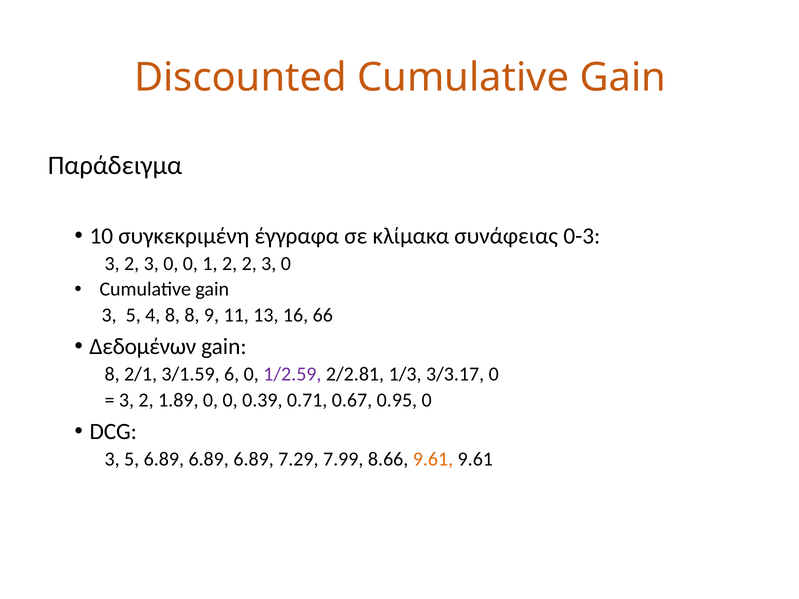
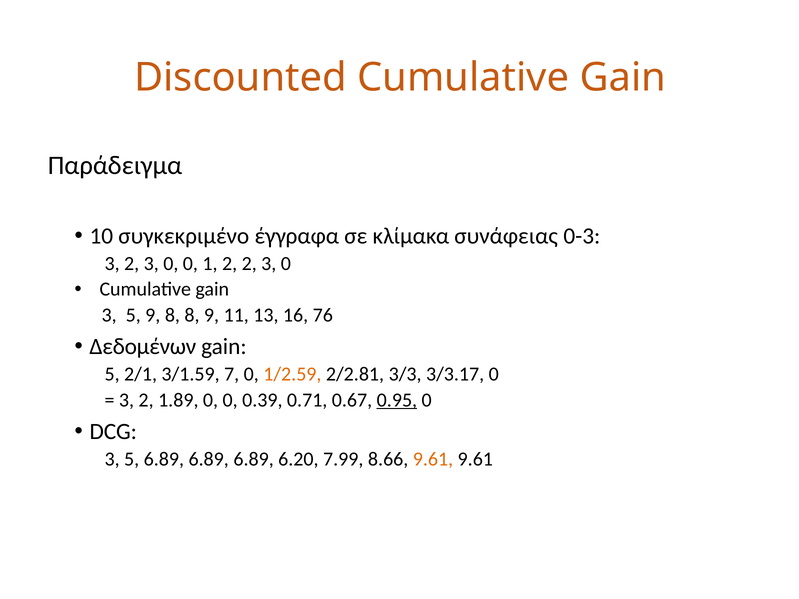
συγκεκριμένη: συγκεκριμένη -> συγκεκριμένο (184, 236)
5 4: 4 -> 9 (153, 315)
66: 66 -> 76 (323, 315)
8: 8 -> 5 (112, 374)
6: 6 -> 7 (232, 374)
1/2.59 colour: purple -> orange (292, 374)
1/3: 1/3 -> 3/3 (405, 374)
0.95 underline: none -> present (397, 400)
7.29: 7.29 -> 6.20 (298, 459)
